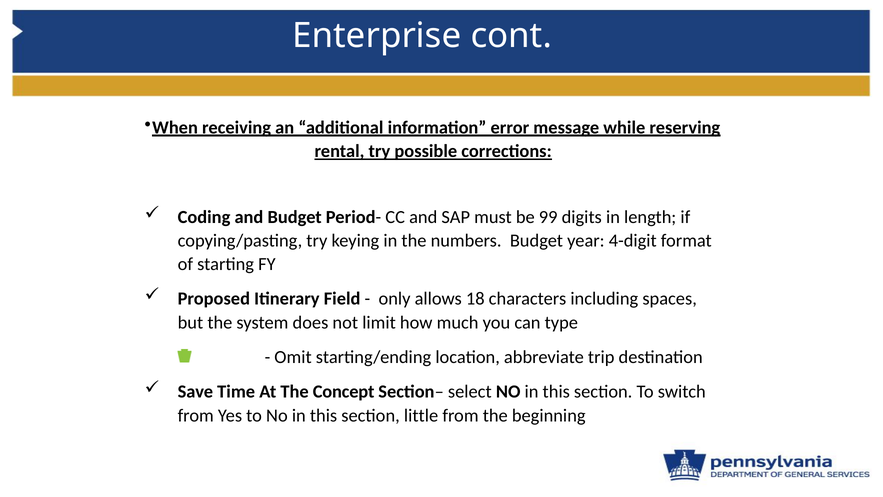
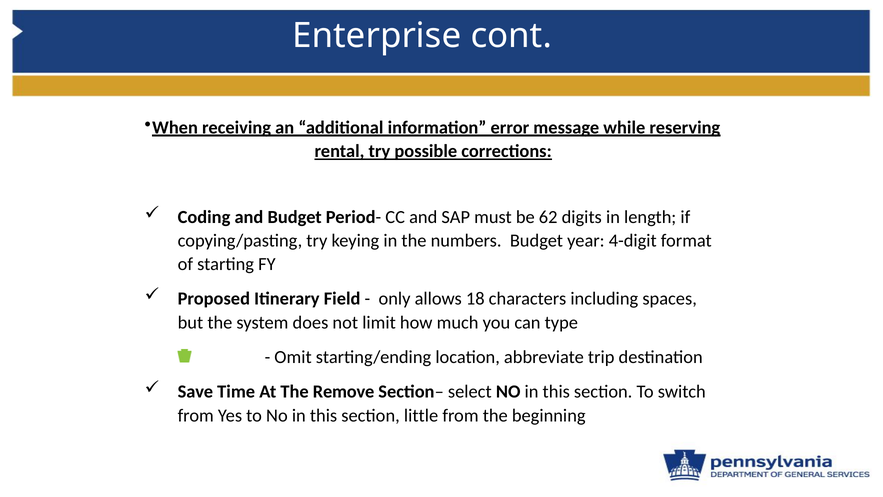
99: 99 -> 62 (548, 217)
Concept: Concept -> Remove (344, 392)
